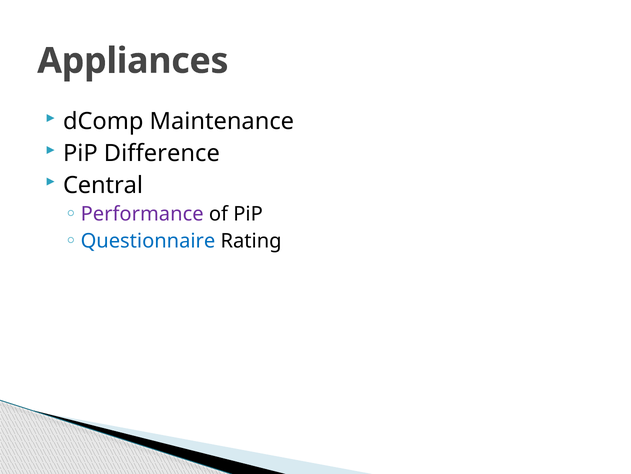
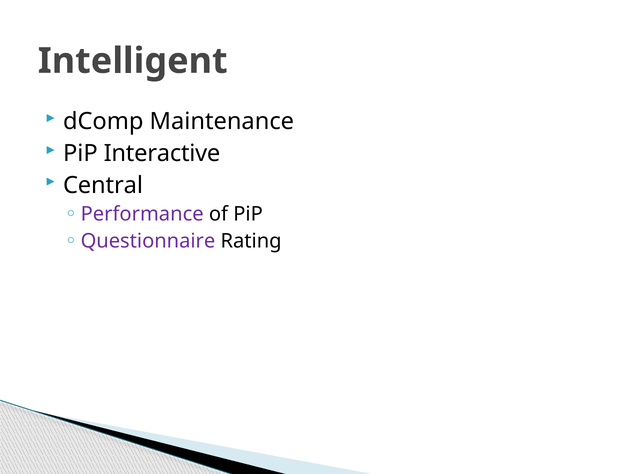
Appliances: Appliances -> Intelligent (133, 61)
Difference: Difference -> Interactive (162, 153)
Questionnaire colour: blue -> purple (148, 241)
